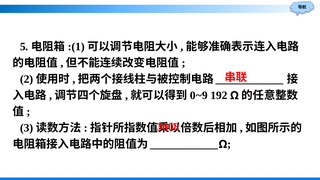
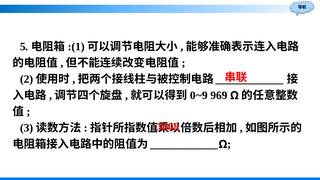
192: 192 -> 969 (219, 95)
